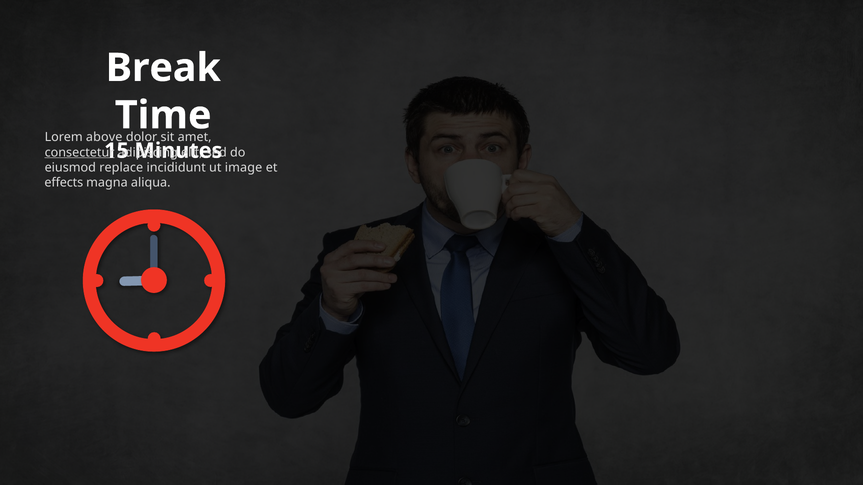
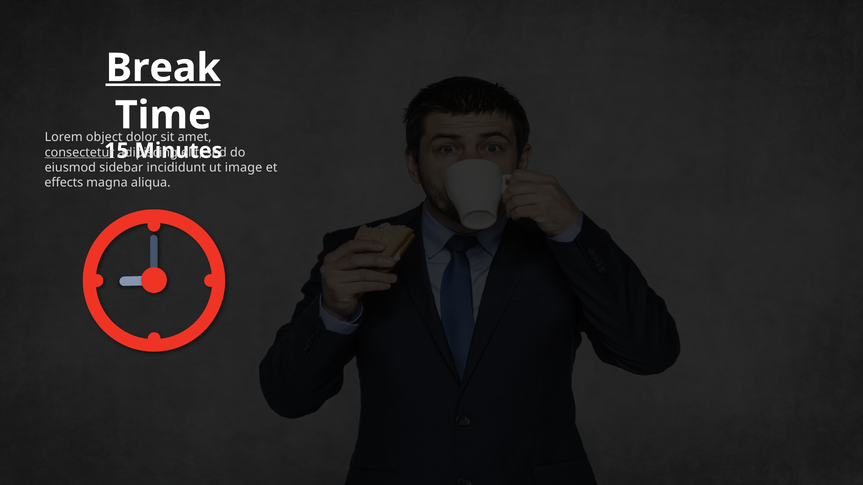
Break underline: none -> present (163, 68)
above: above -> object (104, 137)
replace: replace -> sidebar (121, 168)
